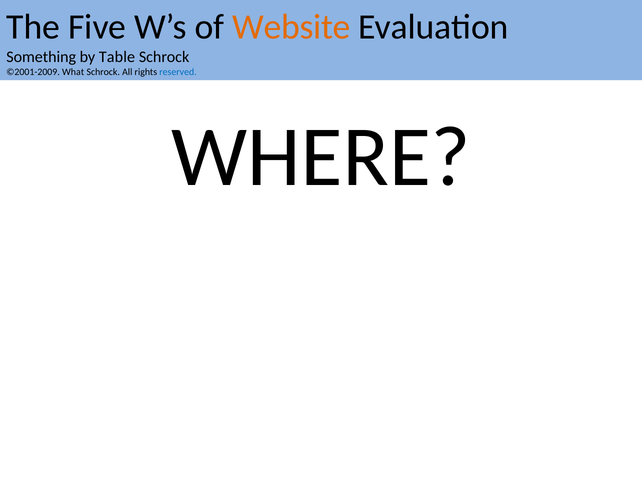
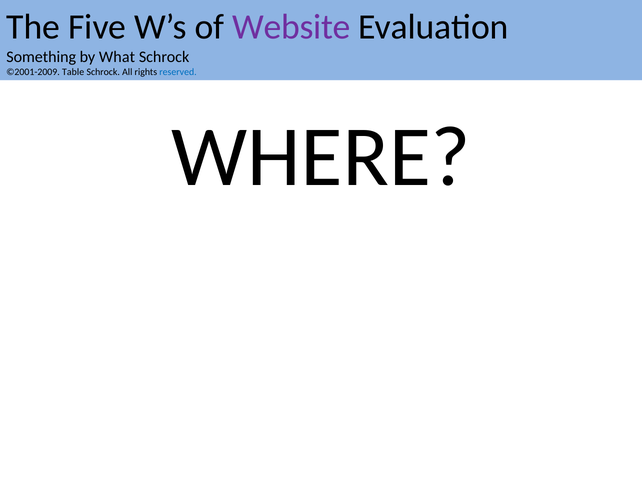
Website colour: orange -> purple (291, 27)
Table: Table -> What (117, 57)
What: What -> Table (73, 72)
